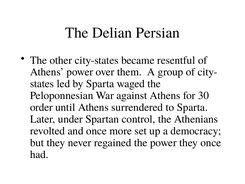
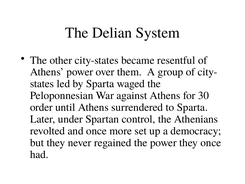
Persian: Persian -> System (158, 33)
